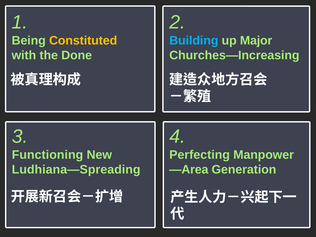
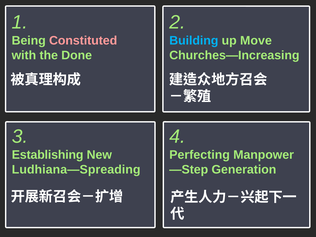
Constituted colour: yellow -> pink (83, 41)
Major: Major -> Move (256, 41)
Functioning: Functioning -> Establishing (48, 155)
—Area: —Area -> —Step (189, 170)
